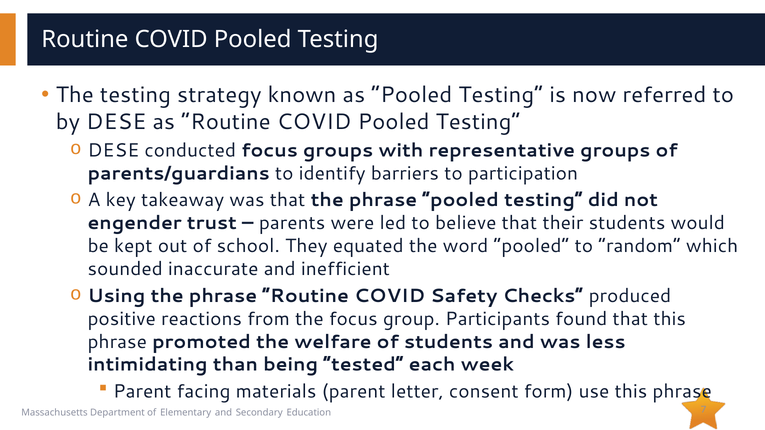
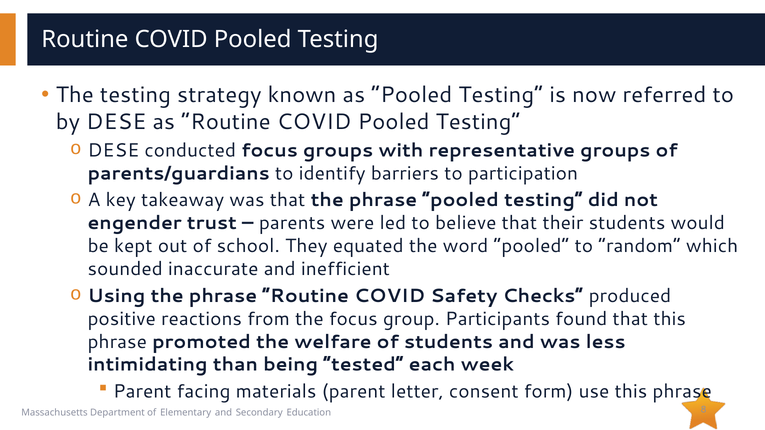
7: 7 -> 8 (704, 410)
